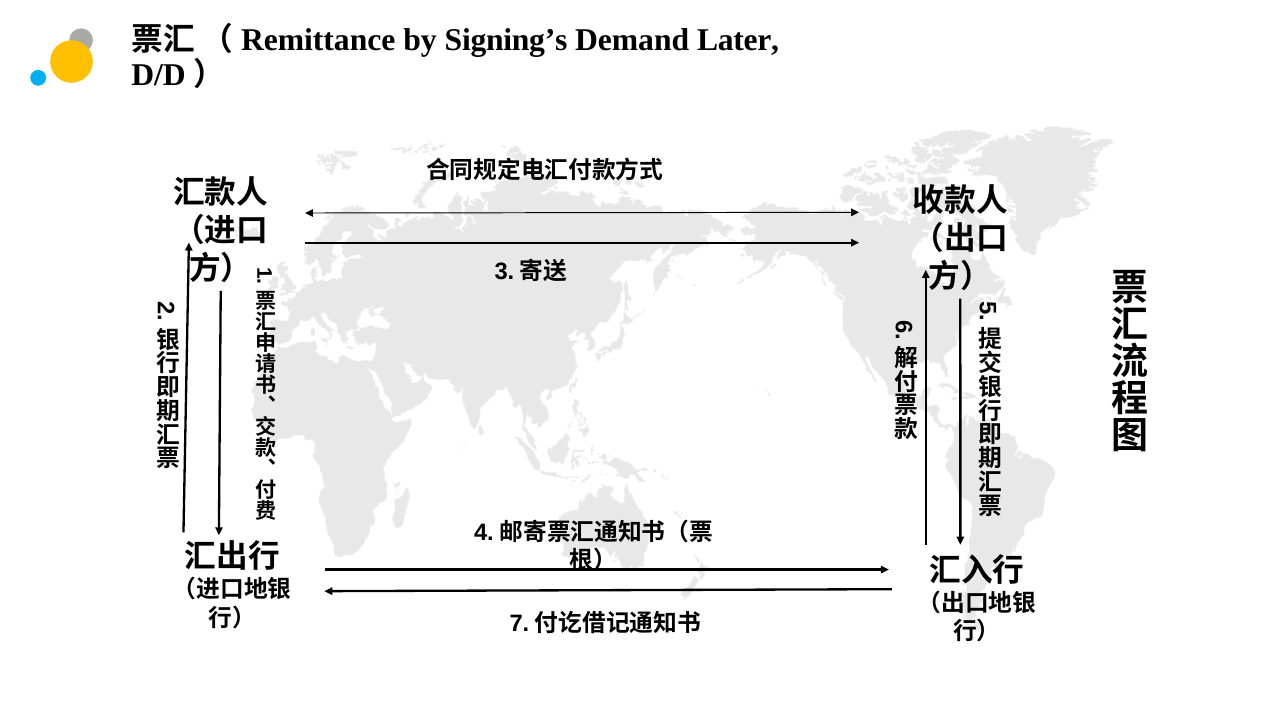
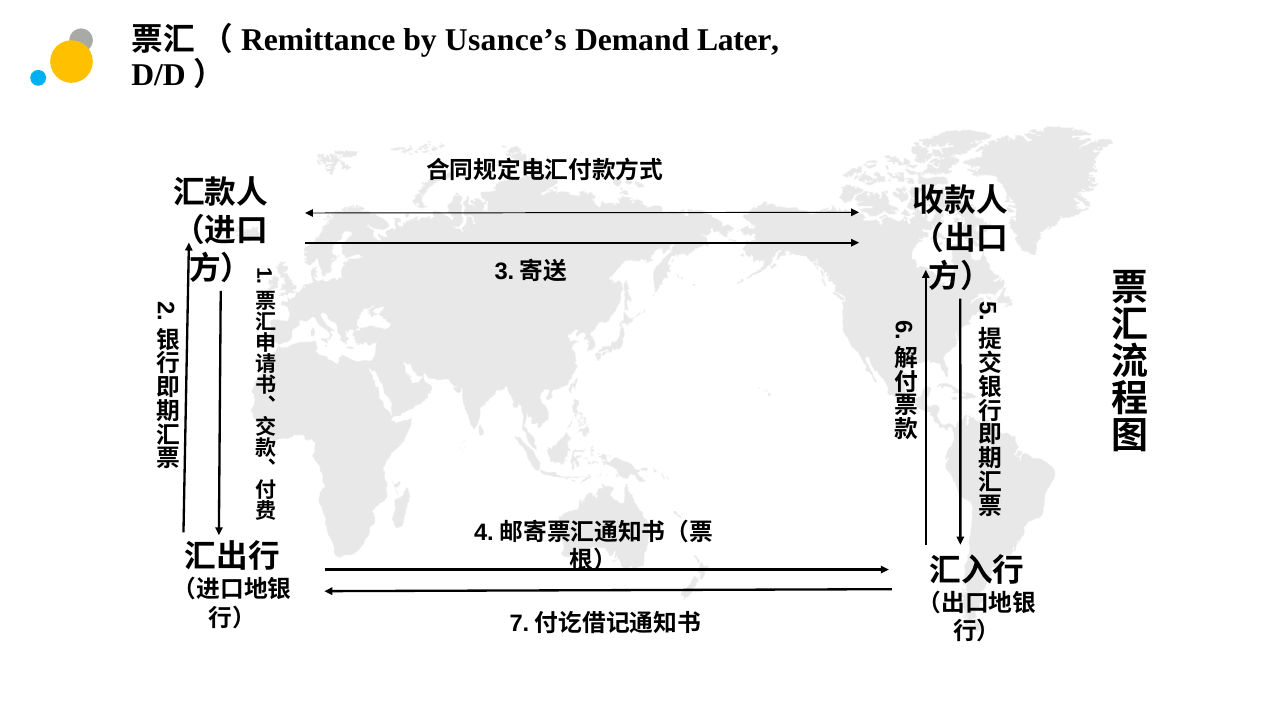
Signing’s: Signing’s -> Usance’s (506, 40)
